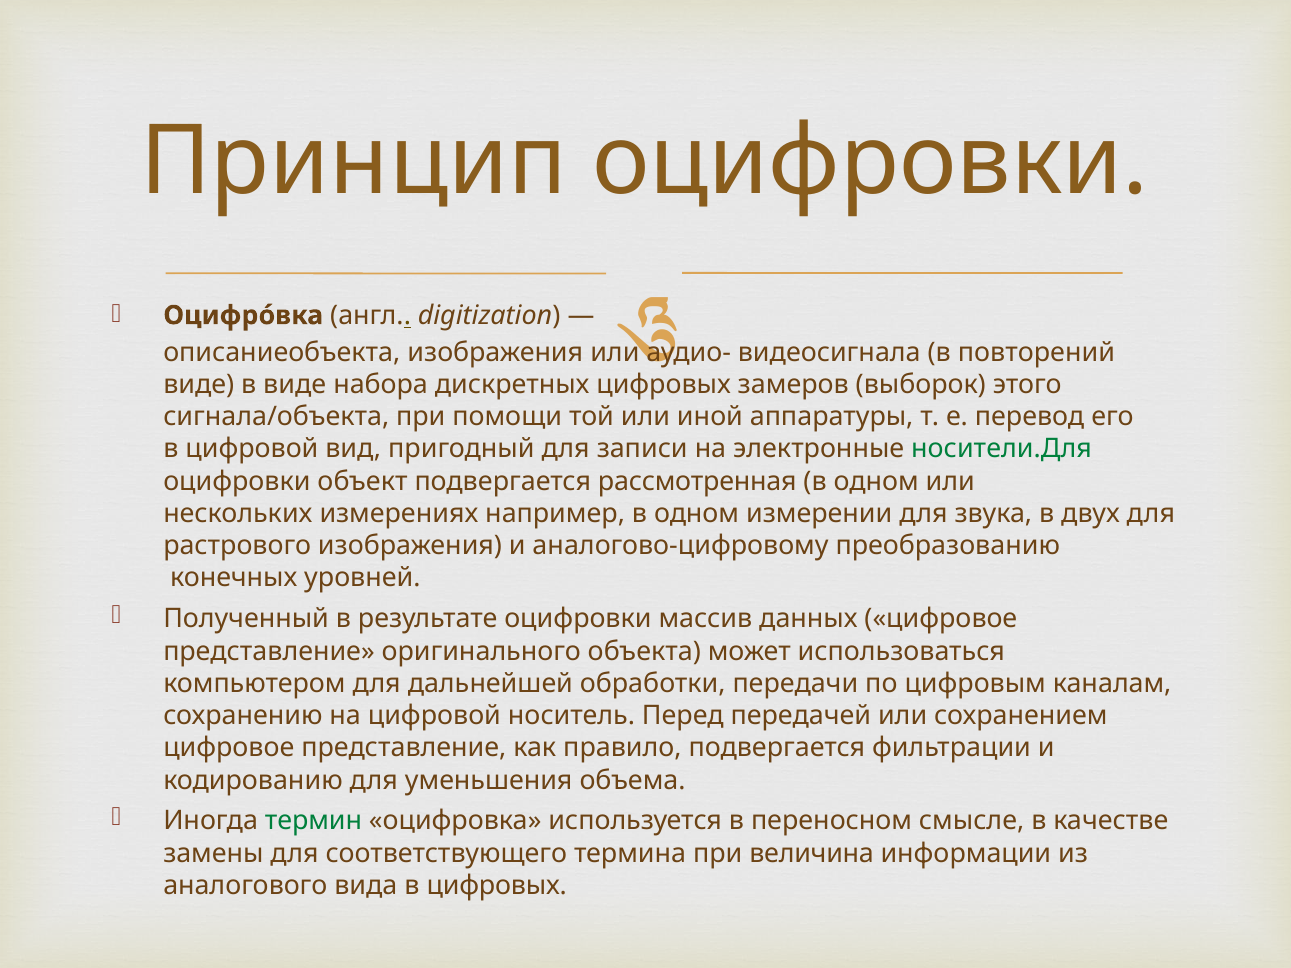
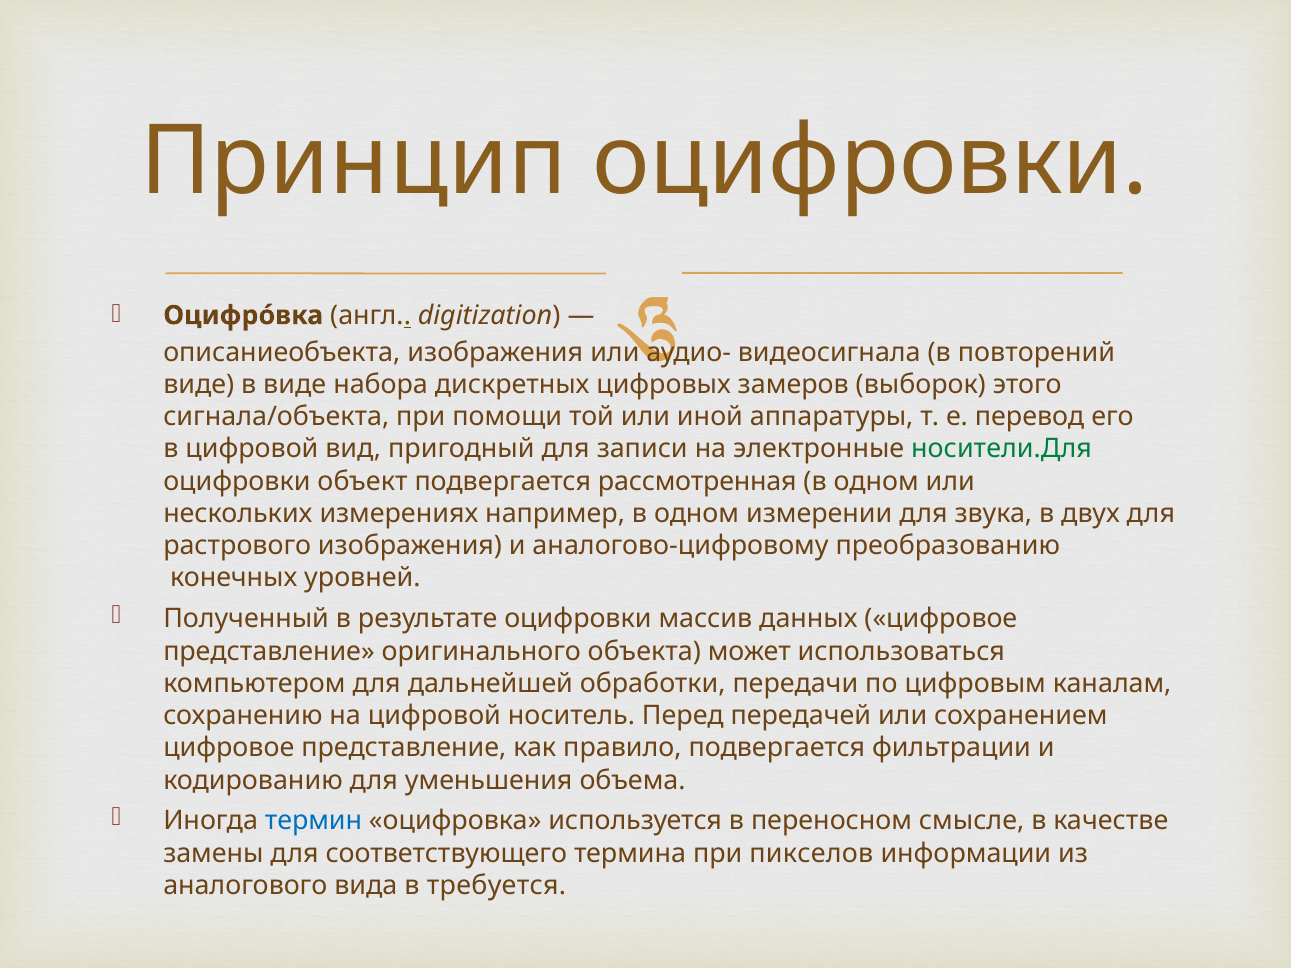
термин colour: green -> blue (314, 821)
величина: величина -> пикселов (811, 854)
в цифровых: цифровых -> требуется (497, 886)
